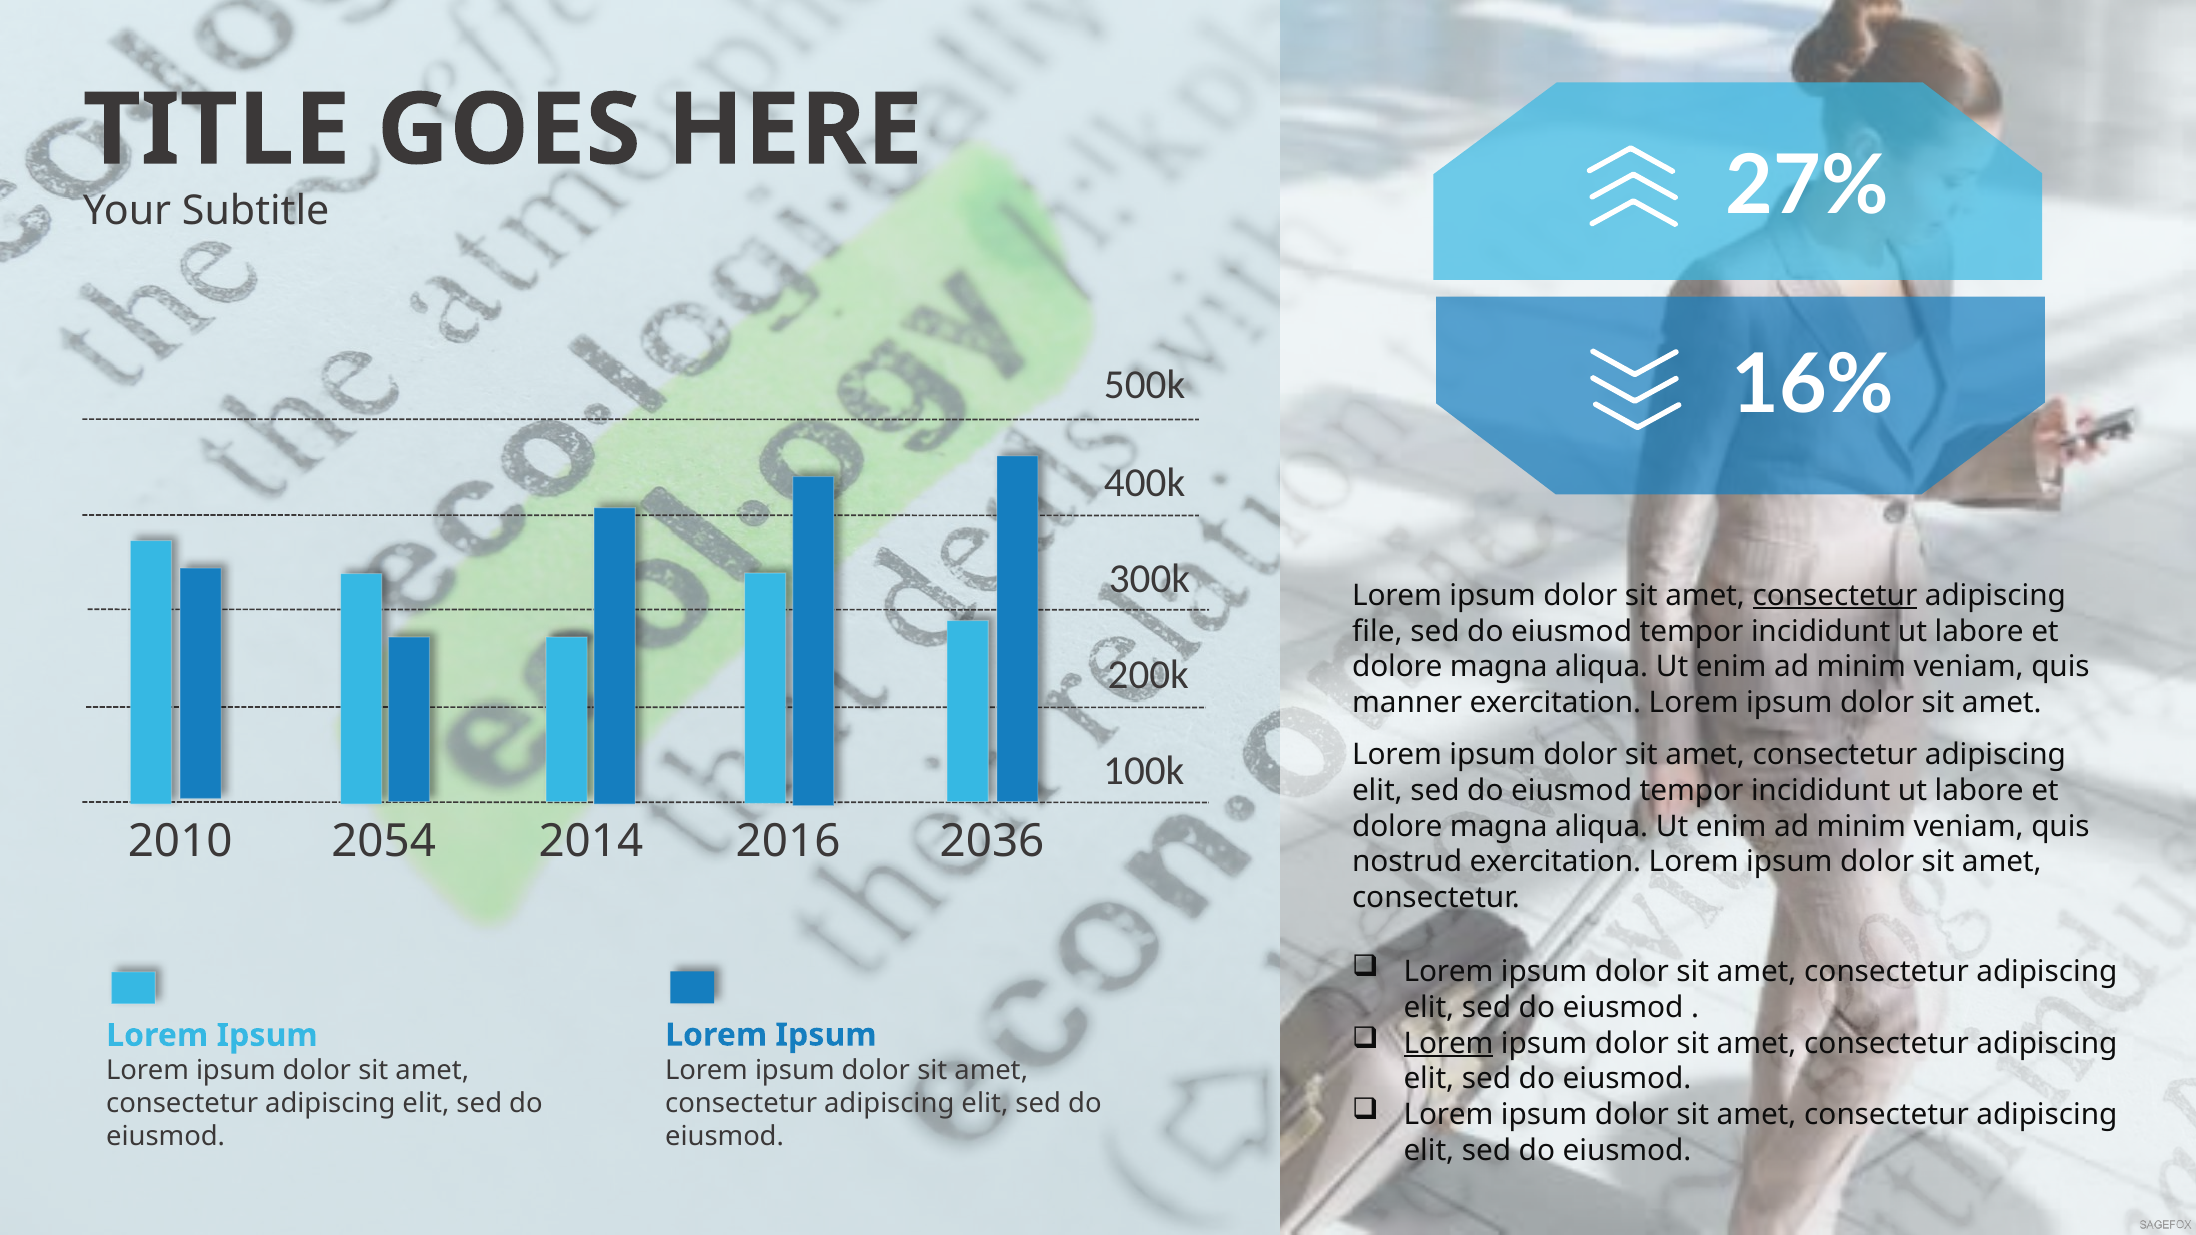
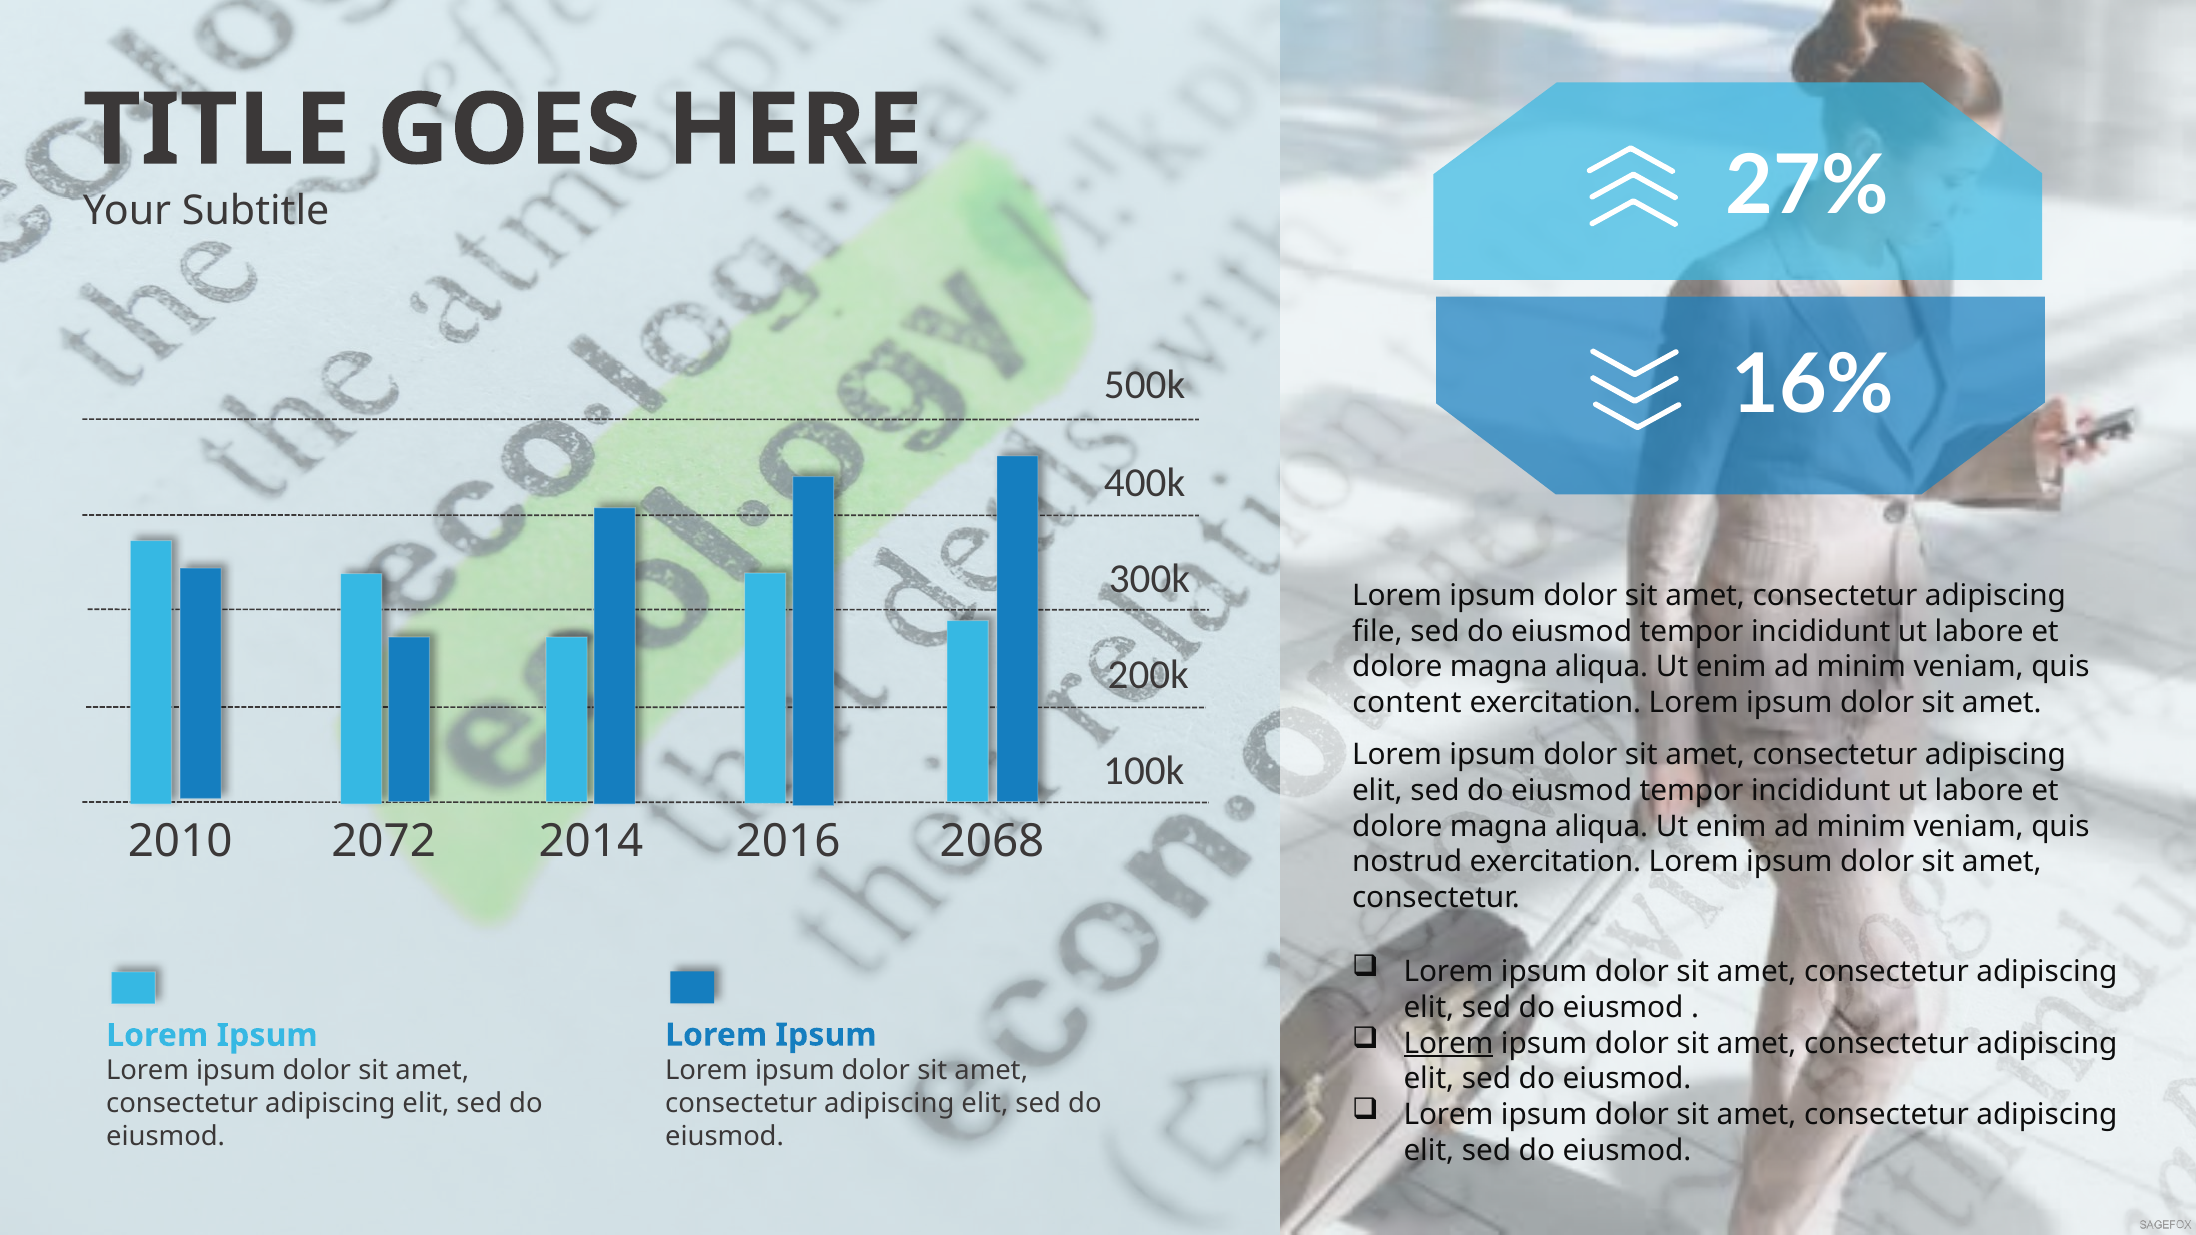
consectetur underline: present -> none (1835, 596)
manner: manner -> content (1407, 703)
2054: 2054 -> 2072 (384, 842)
2036: 2036 -> 2068 (992, 841)
